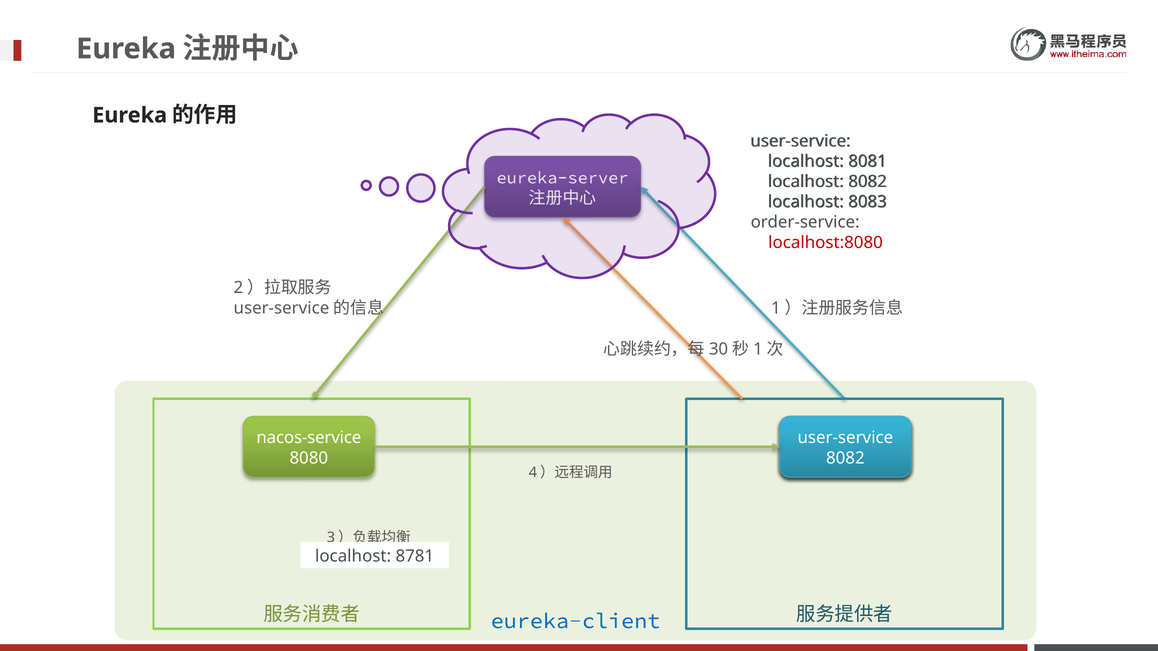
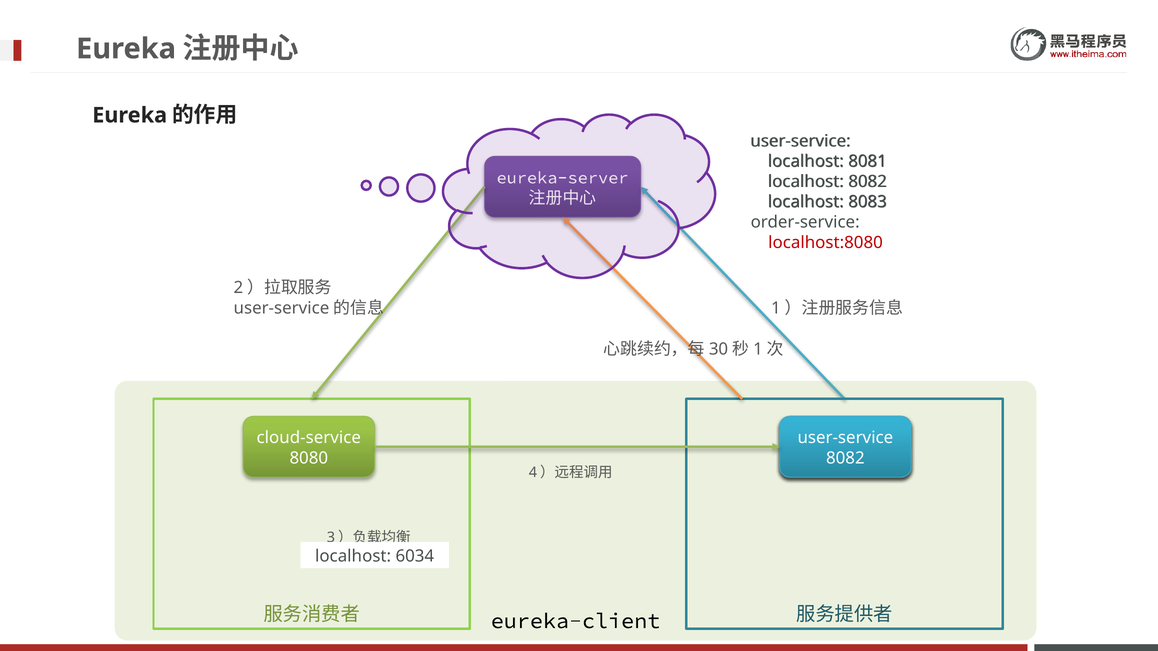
nacos-service: nacos-service -> cloud-service (309, 438)
8781: 8781 -> 6034 (415, 557)
eureka-client colour: blue -> black (576, 621)
